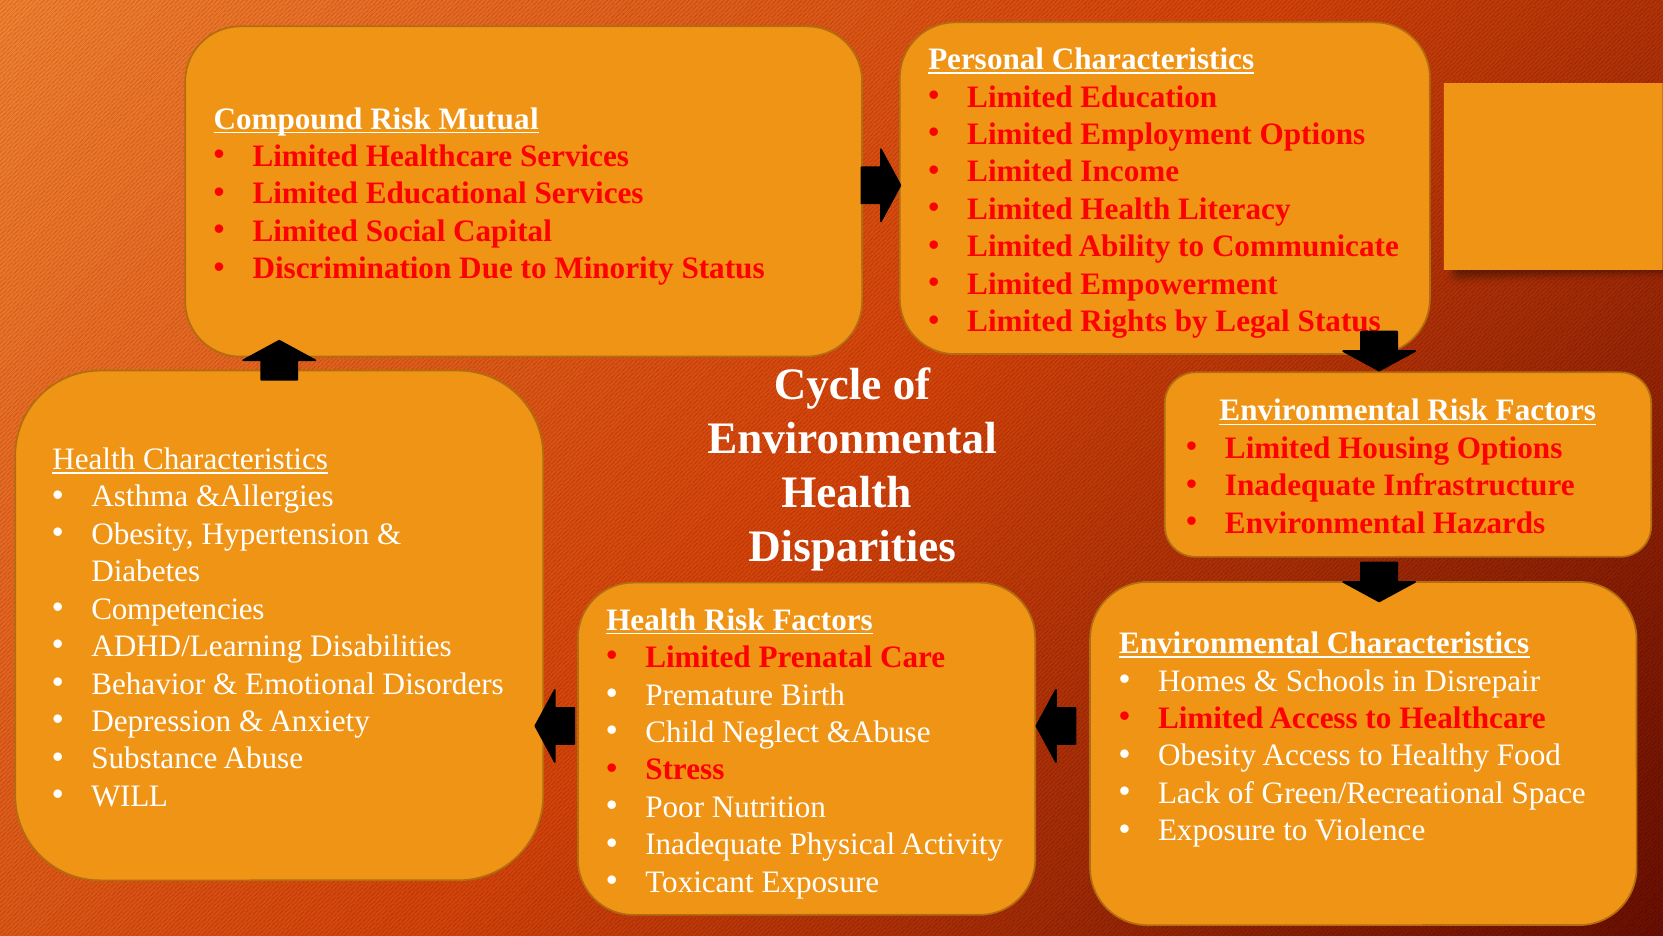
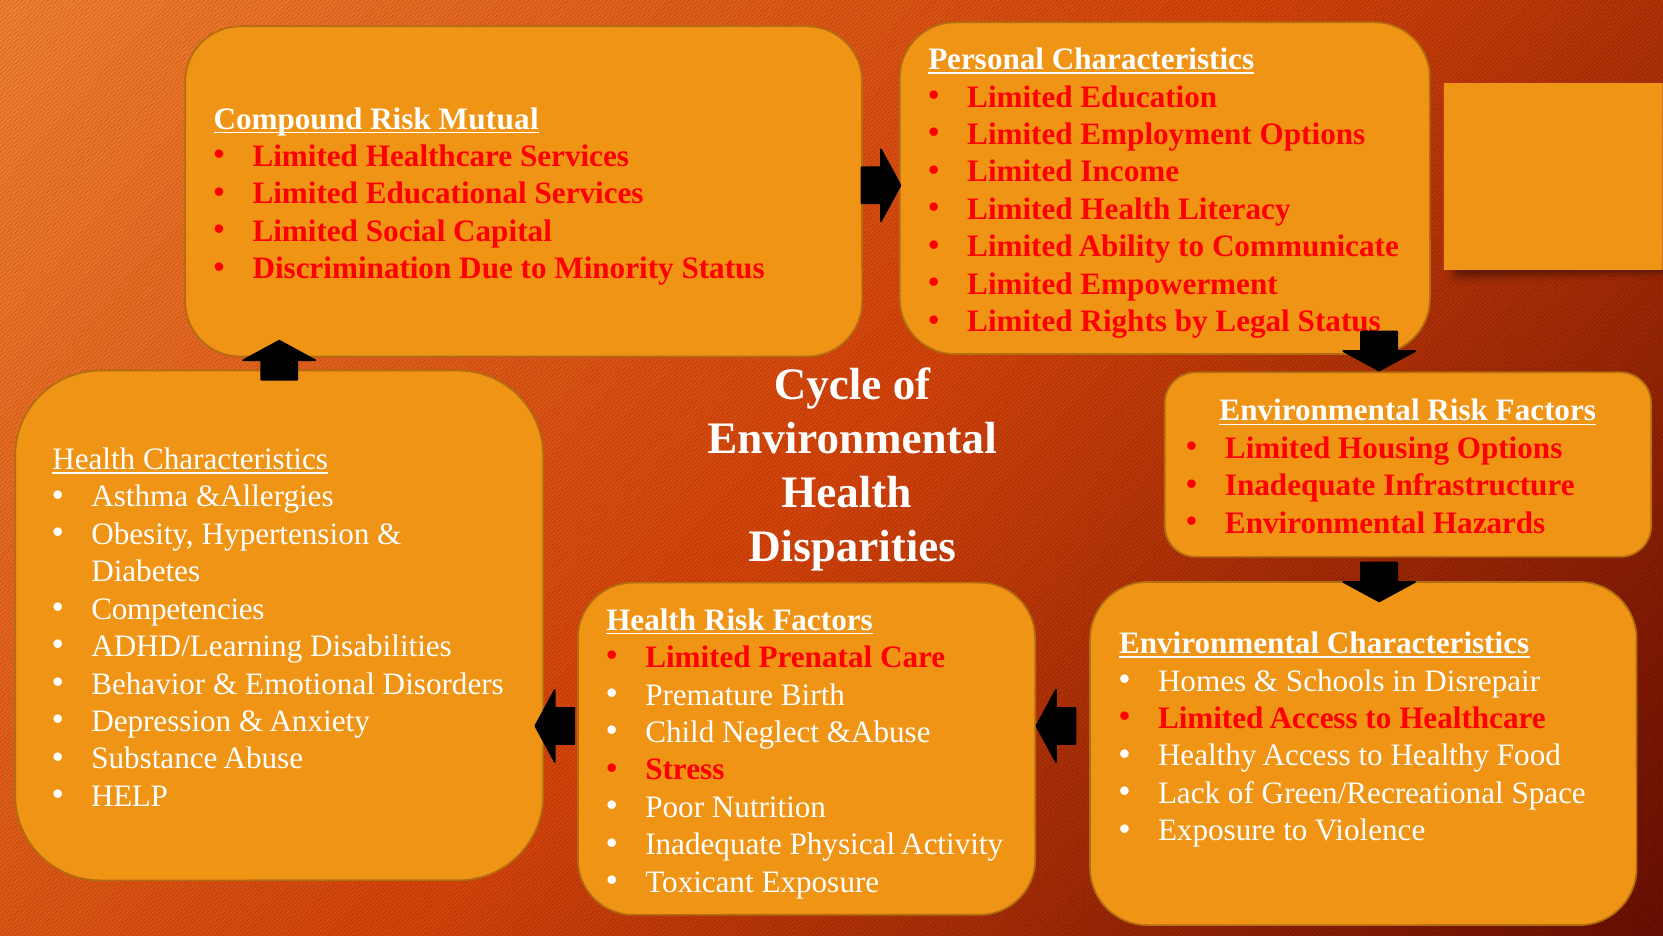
Obesity: Obesity -> Healthy (1207, 755)
WILL: WILL -> HELP (130, 796)
